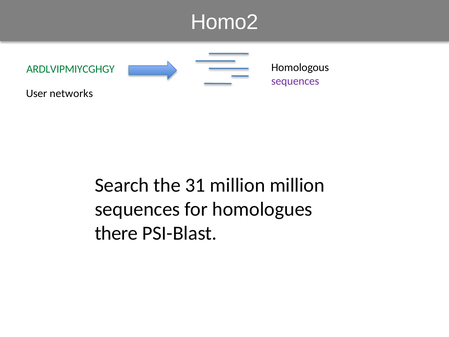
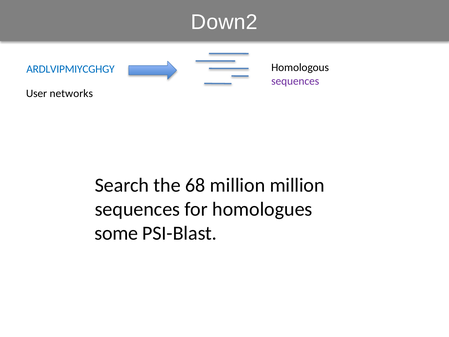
Homo2: Homo2 -> Down2 (224, 22)
ARDLVIPMIYCGHGY colour: green -> blue (70, 69)
31: 31 -> 68 (195, 185)
there: there -> some (116, 233)
